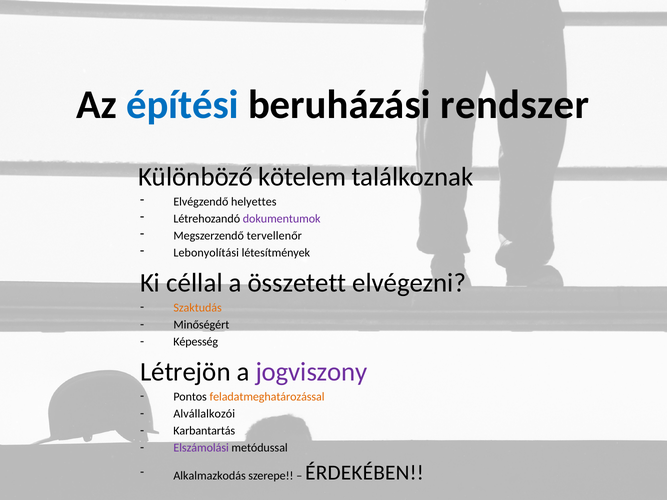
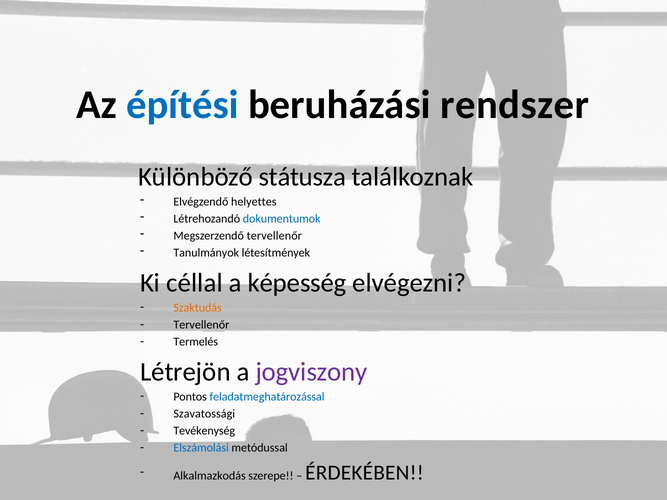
kötelem: kötelem -> státusza (302, 177)
dokumentumok colour: purple -> blue (282, 219)
Lebonyolítási: Lebonyolítási -> Tanulmányok (206, 253)
összetett: összetett -> képesség (297, 283)
Minőségért: Minőségért -> Tervellenőr (201, 325)
Képesség: Képesség -> Termelés (196, 342)
feladatmeghatározással colour: orange -> blue (267, 397)
Alvállalkozói: Alvállalkozói -> Szavatossági (204, 414)
Karbantartás: Karbantartás -> Tevékenység (204, 431)
Elszámolási colour: purple -> blue (201, 448)
